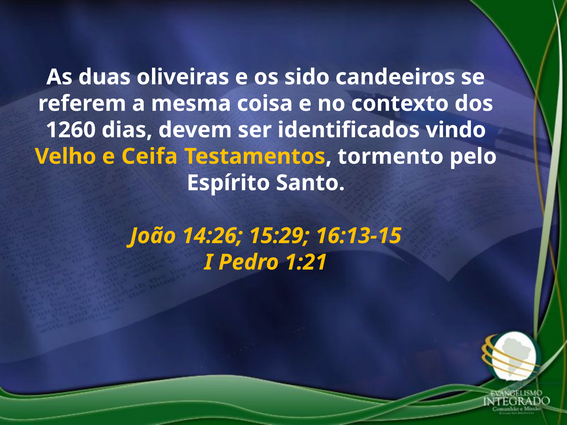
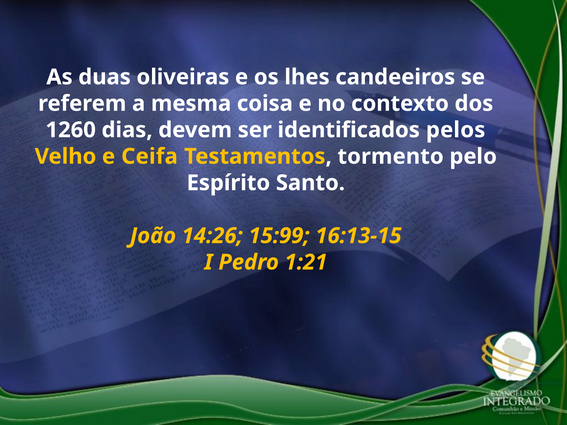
sido: sido -> lhes (307, 77)
vindo: vindo -> pelos (456, 130)
15:29: 15:29 -> 15:99 (279, 236)
